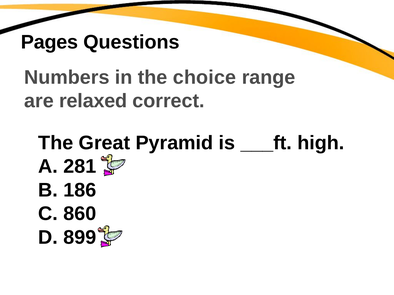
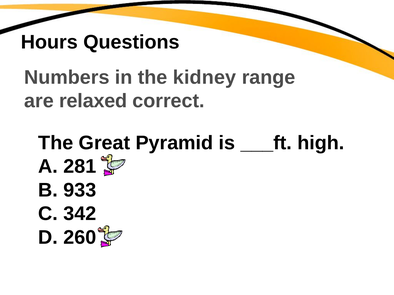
Pages: Pages -> Hours (49, 42)
choice: choice -> kidney (204, 77)
186: 186 -> 933 (80, 190)
860: 860 -> 342 (80, 214)
899: 899 -> 260 (80, 238)
